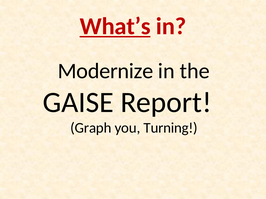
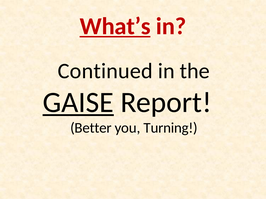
Modernize: Modernize -> Continued (105, 71)
GAISE underline: none -> present (78, 103)
Graph: Graph -> Better (91, 128)
